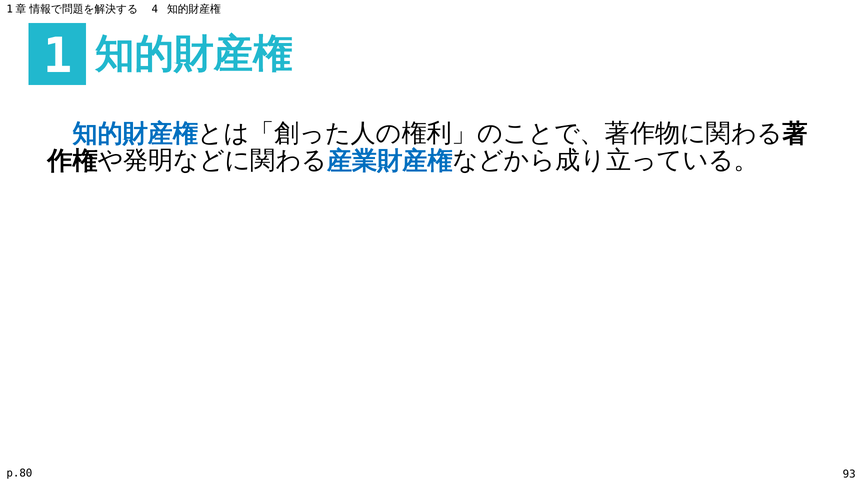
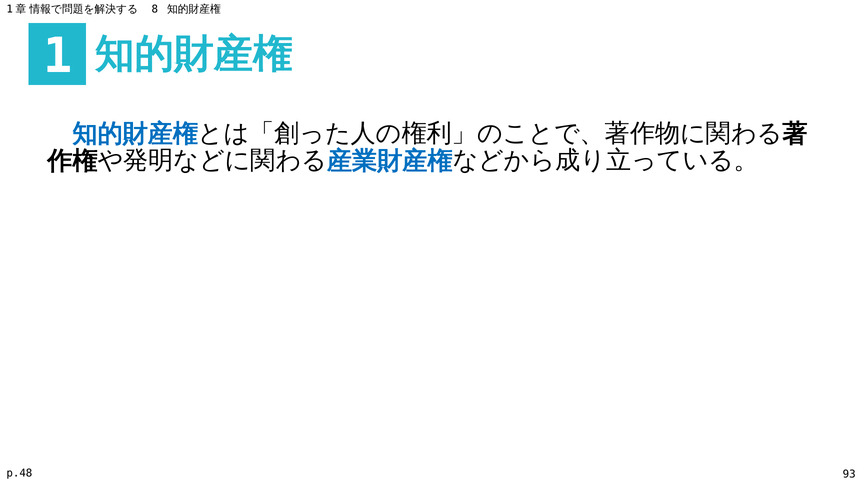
4: 4 -> 8 (155, 9)
p.80: p.80 -> p.48 (19, 473)
